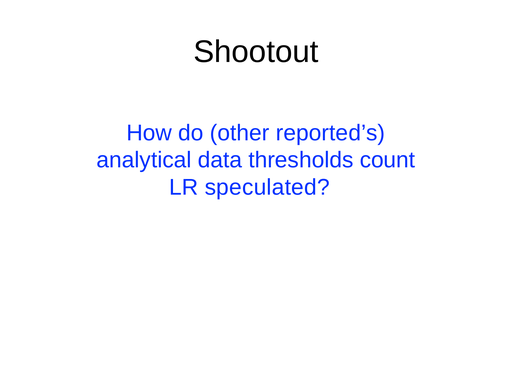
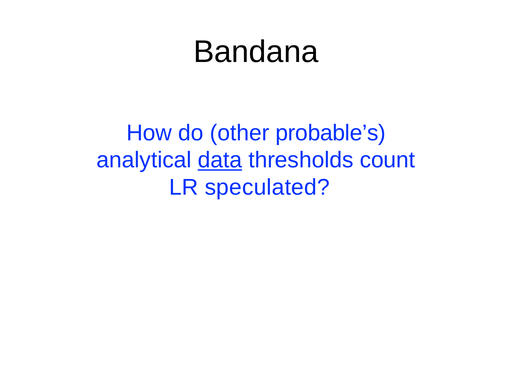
Shootout: Shootout -> Bandana (256, 52)
reported’s: reported’s -> probable’s (331, 133)
data underline: none -> present (220, 160)
